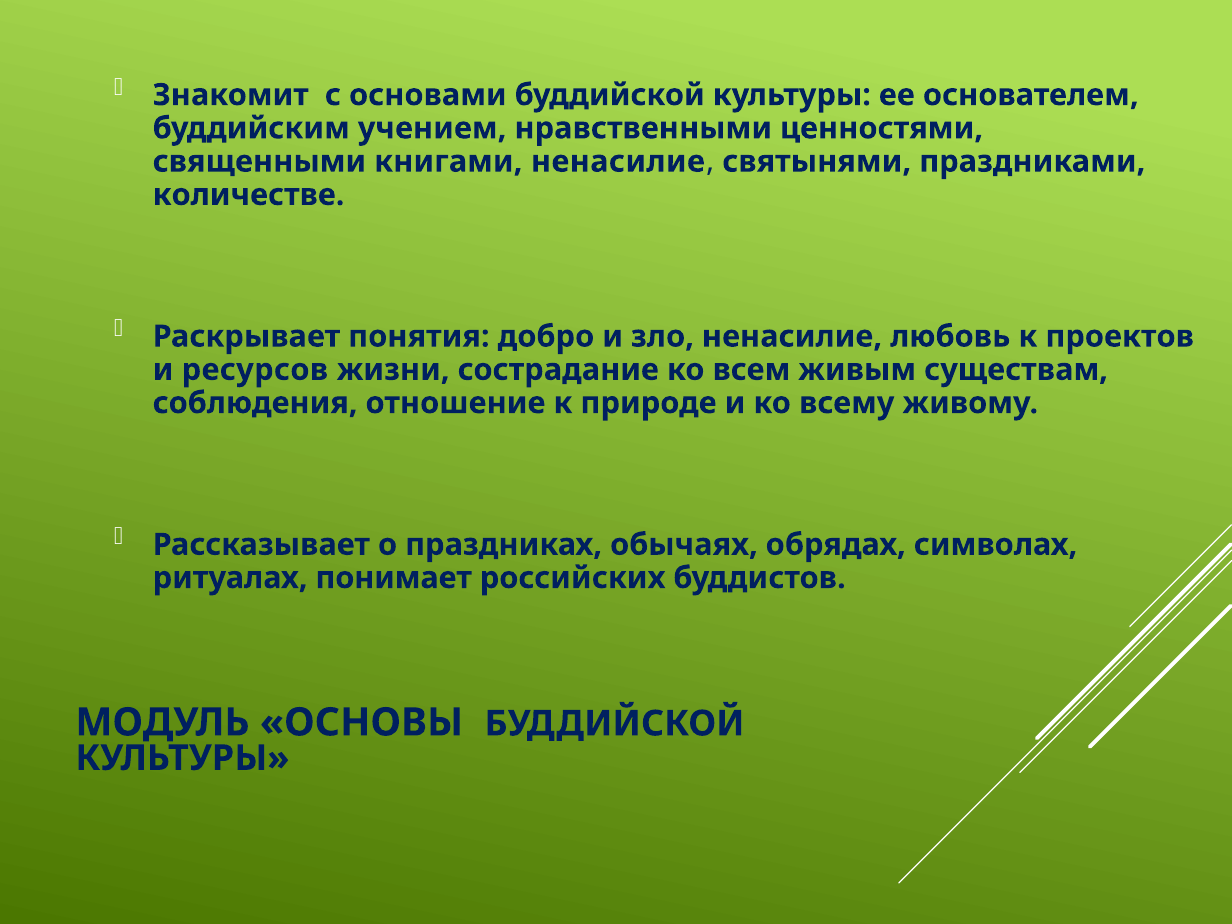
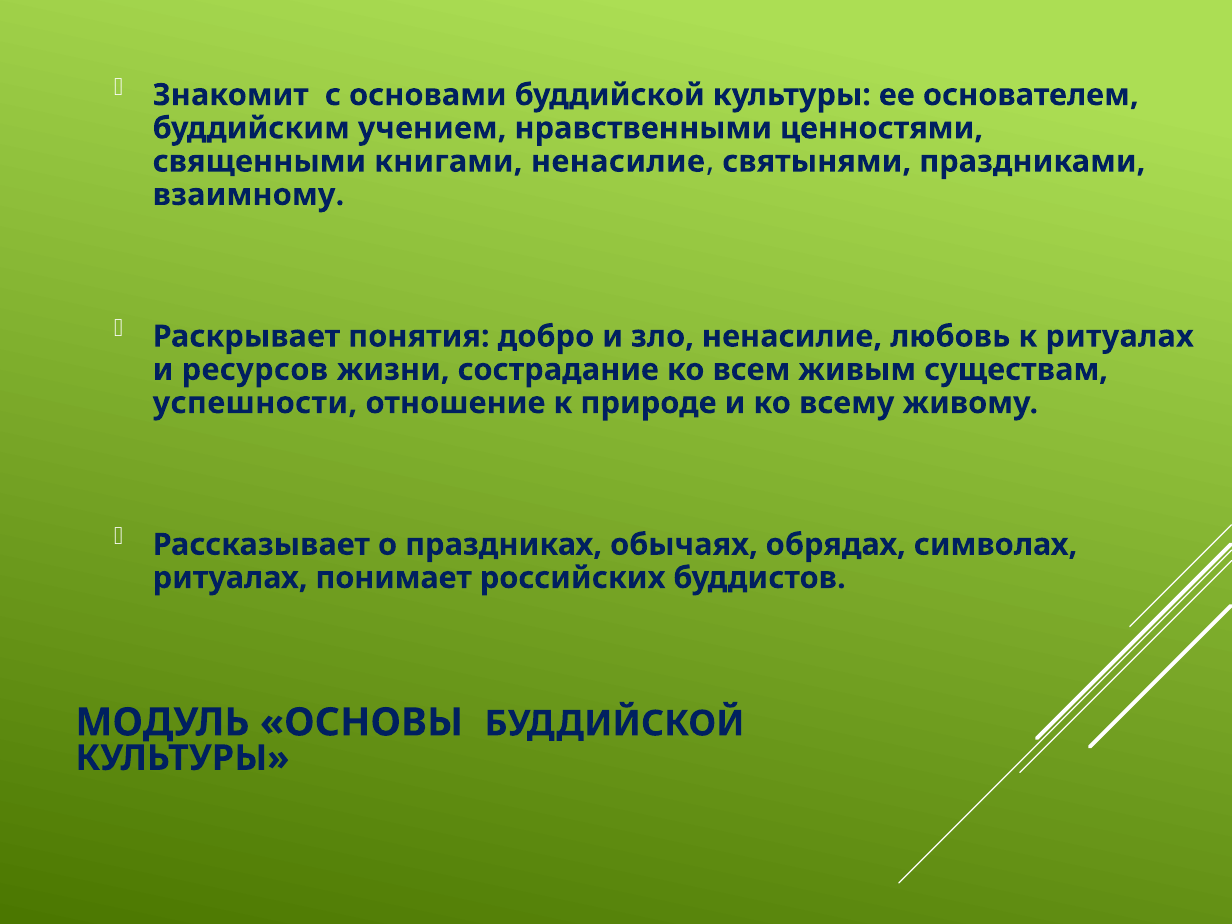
количестве: количестве -> взаимному (248, 195)
к проектов: проектов -> ритуалах (1120, 336)
соблюдения: соблюдения -> успешности (255, 403)
